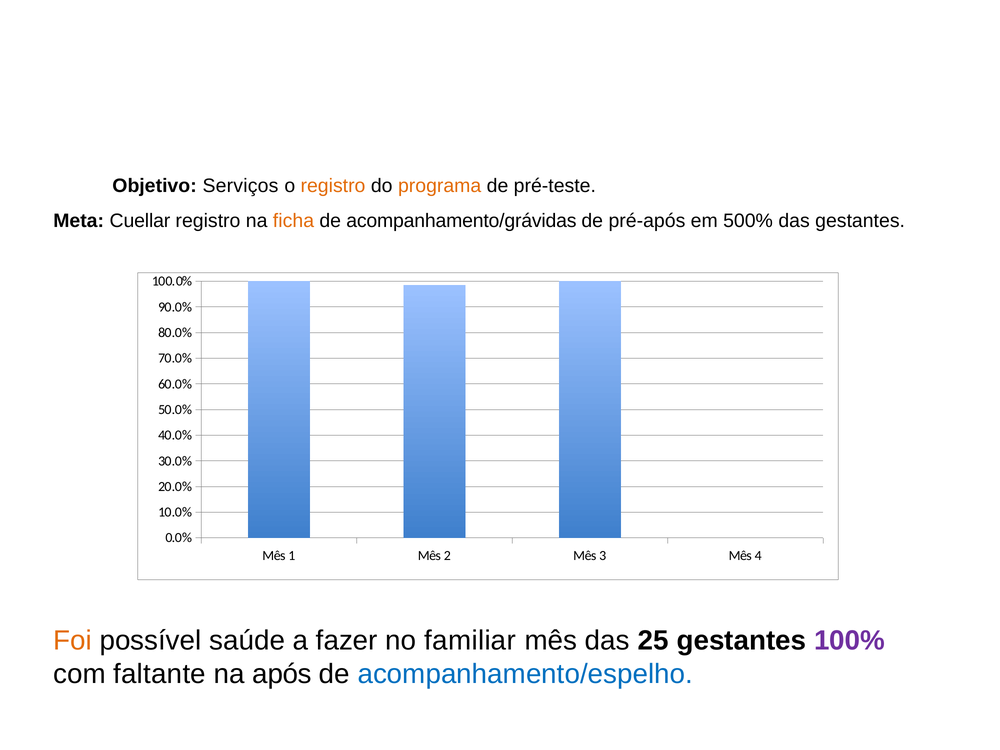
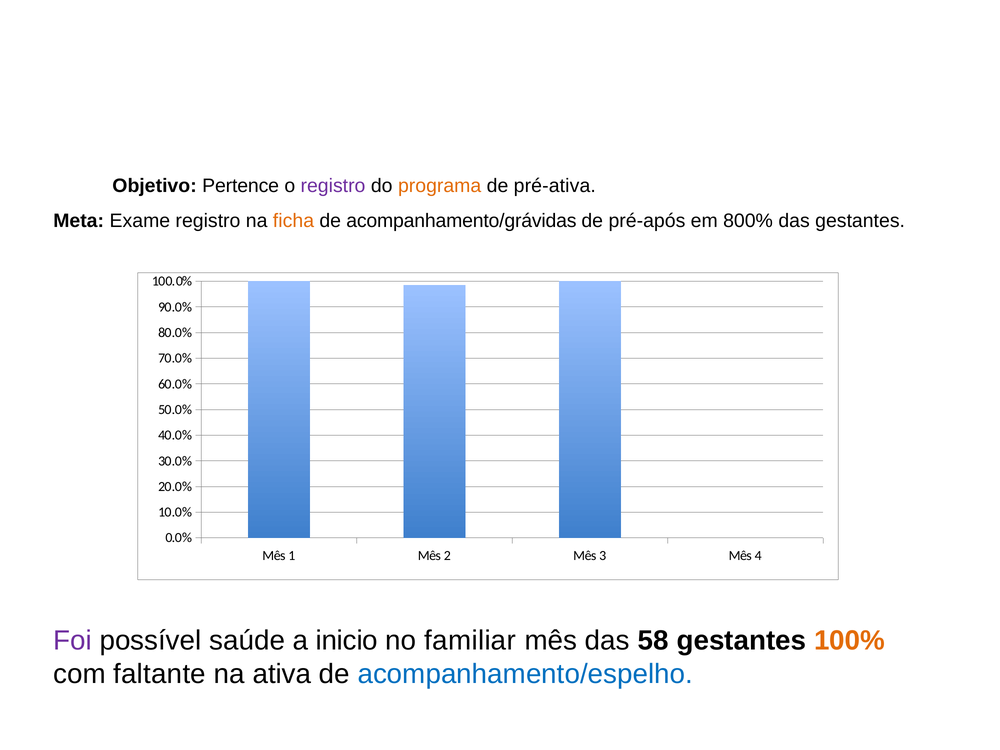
Serviços: Serviços -> Pertence (241, 186)
registro colour: orange -> purple (333, 186)
pré-teste: pré-teste -> pré-ativa (555, 186)
Cuellar: Cuellar -> Exame (140, 221)
500%: 500% -> 800% (748, 221)
Foi colour: orange -> purple (73, 641)
fazer: fazer -> inicio (347, 641)
25: 25 -> 58 (653, 641)
100% colour: purple -> orange (850, 641)
após: após -> ativa (282, 674)
